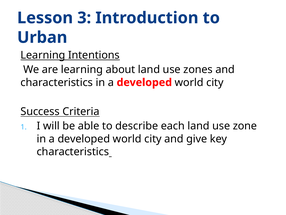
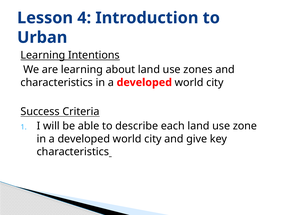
3: 3 -> 4 (84, 18)
